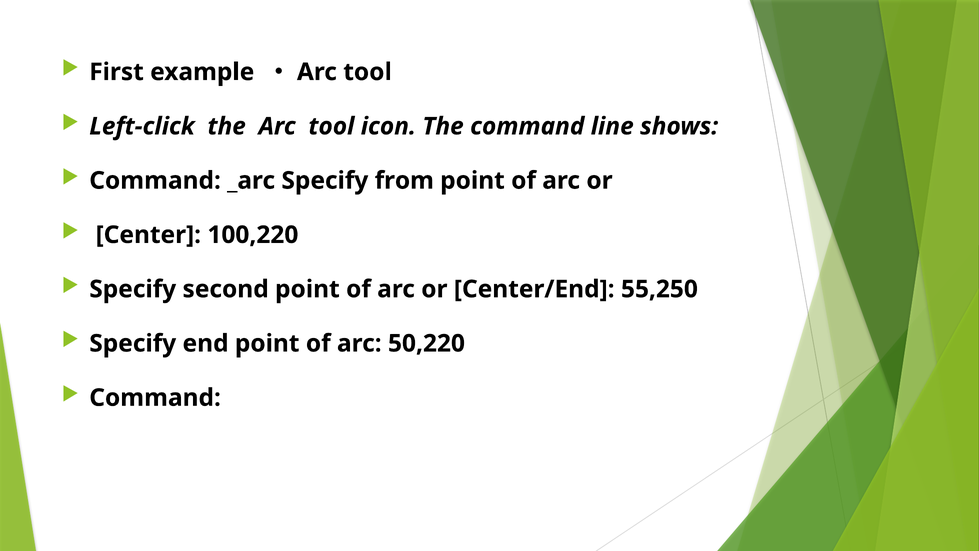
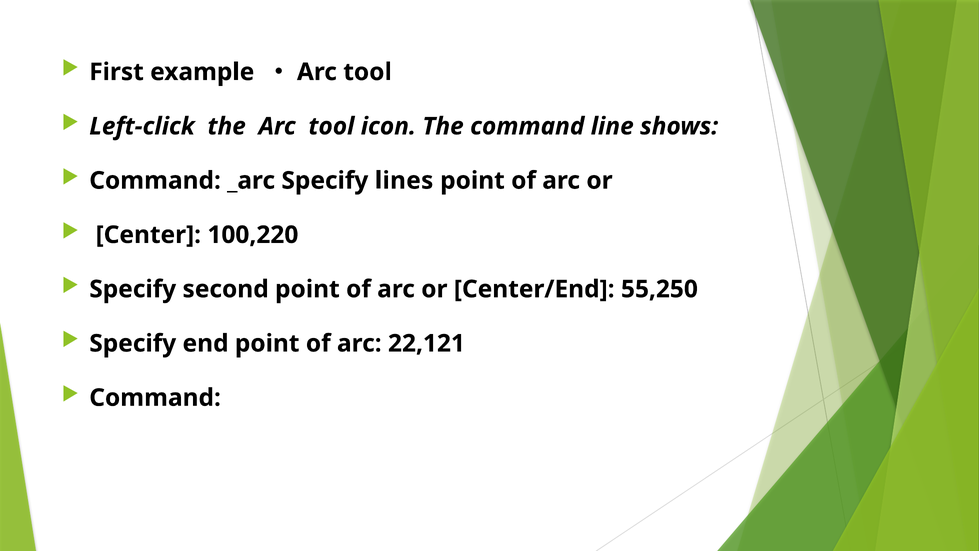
from: from -> lines (404, 181)
50,220: 50,220 -> 22,121 (426, 343)
